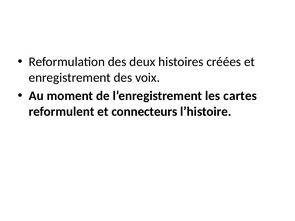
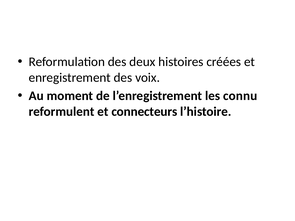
cartes: cartes -> connu (240, 96)
